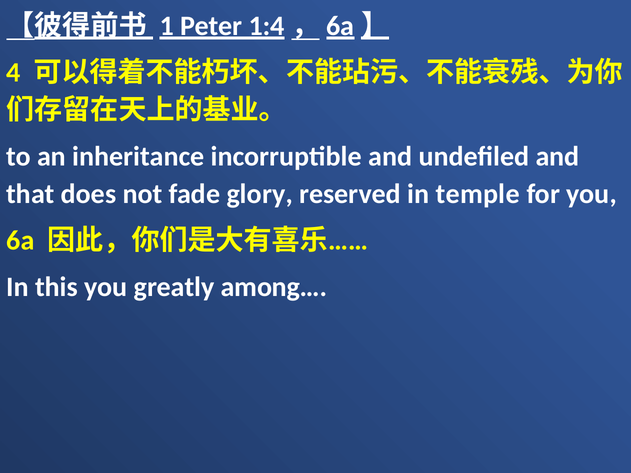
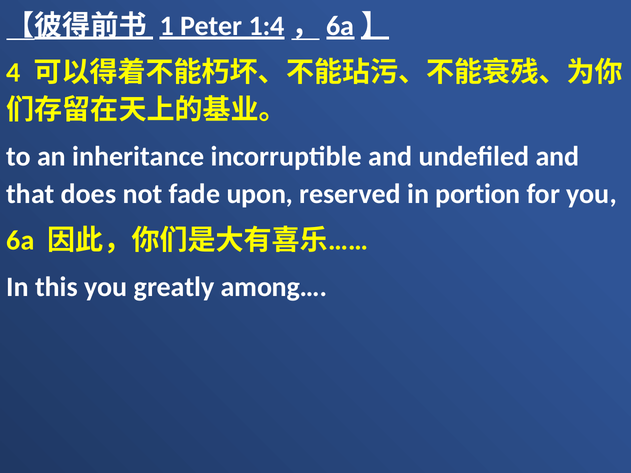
glory: glory -> upon (260, 194)
temple: temple -> portion (478, 194)
